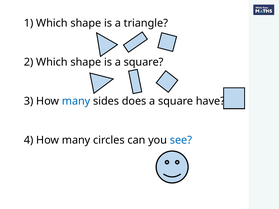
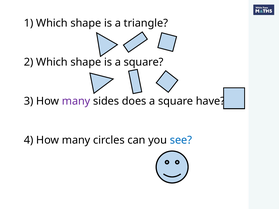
many colour: blue -> purple (76, 101)
